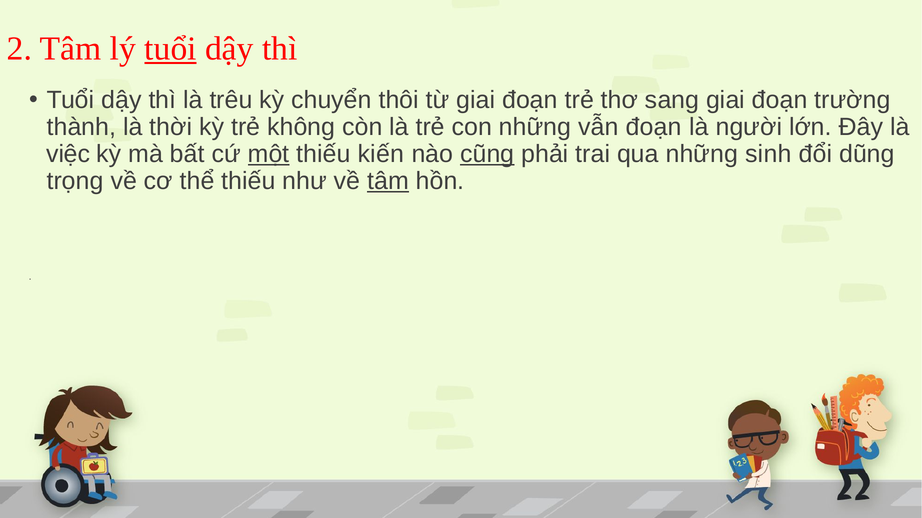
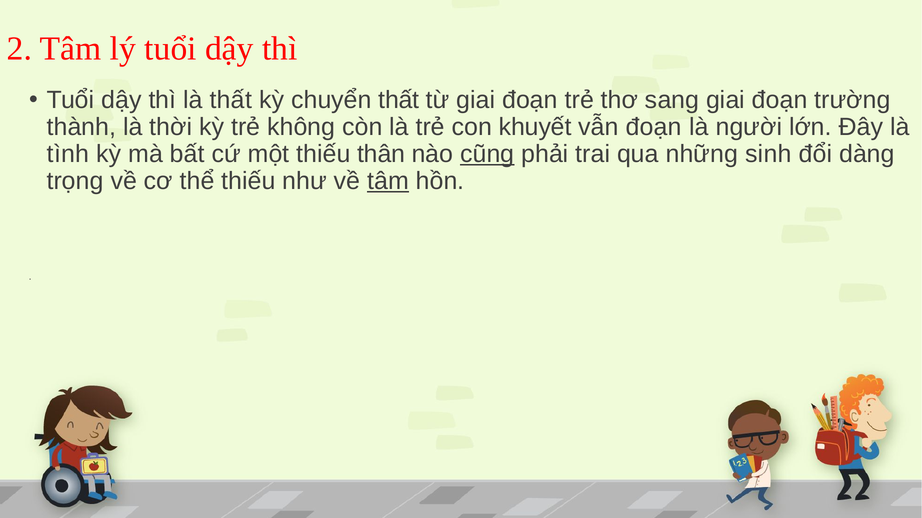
tuổi underline: present -> none (171, 49)
là trêu: trêu -> thất (231, 100)
chuyển thôi: thôi -> thất (399, 100)
con những: những -> khuyết (535, 127)
việc: việc -> tình (68, 154)
một underline: present -> none (269, 154)
kiến: kiến -> thân (381, 154)
dũng: dũng -> dàng (867, 154)
